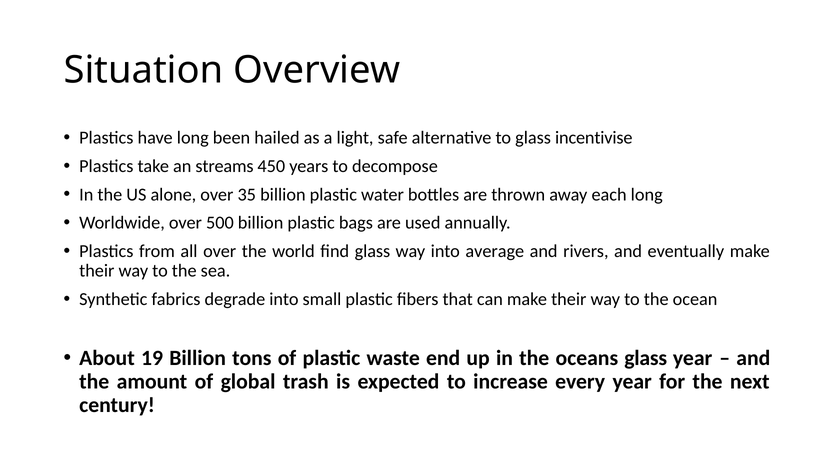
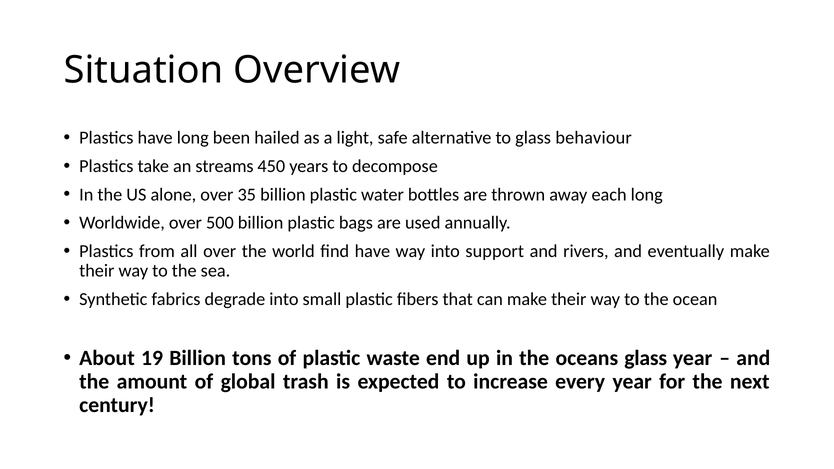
incentivise: incentivise -> behaviour (594, 138)
find glass: glass -> have (372, 251)
average: average -> support (495, 251)
